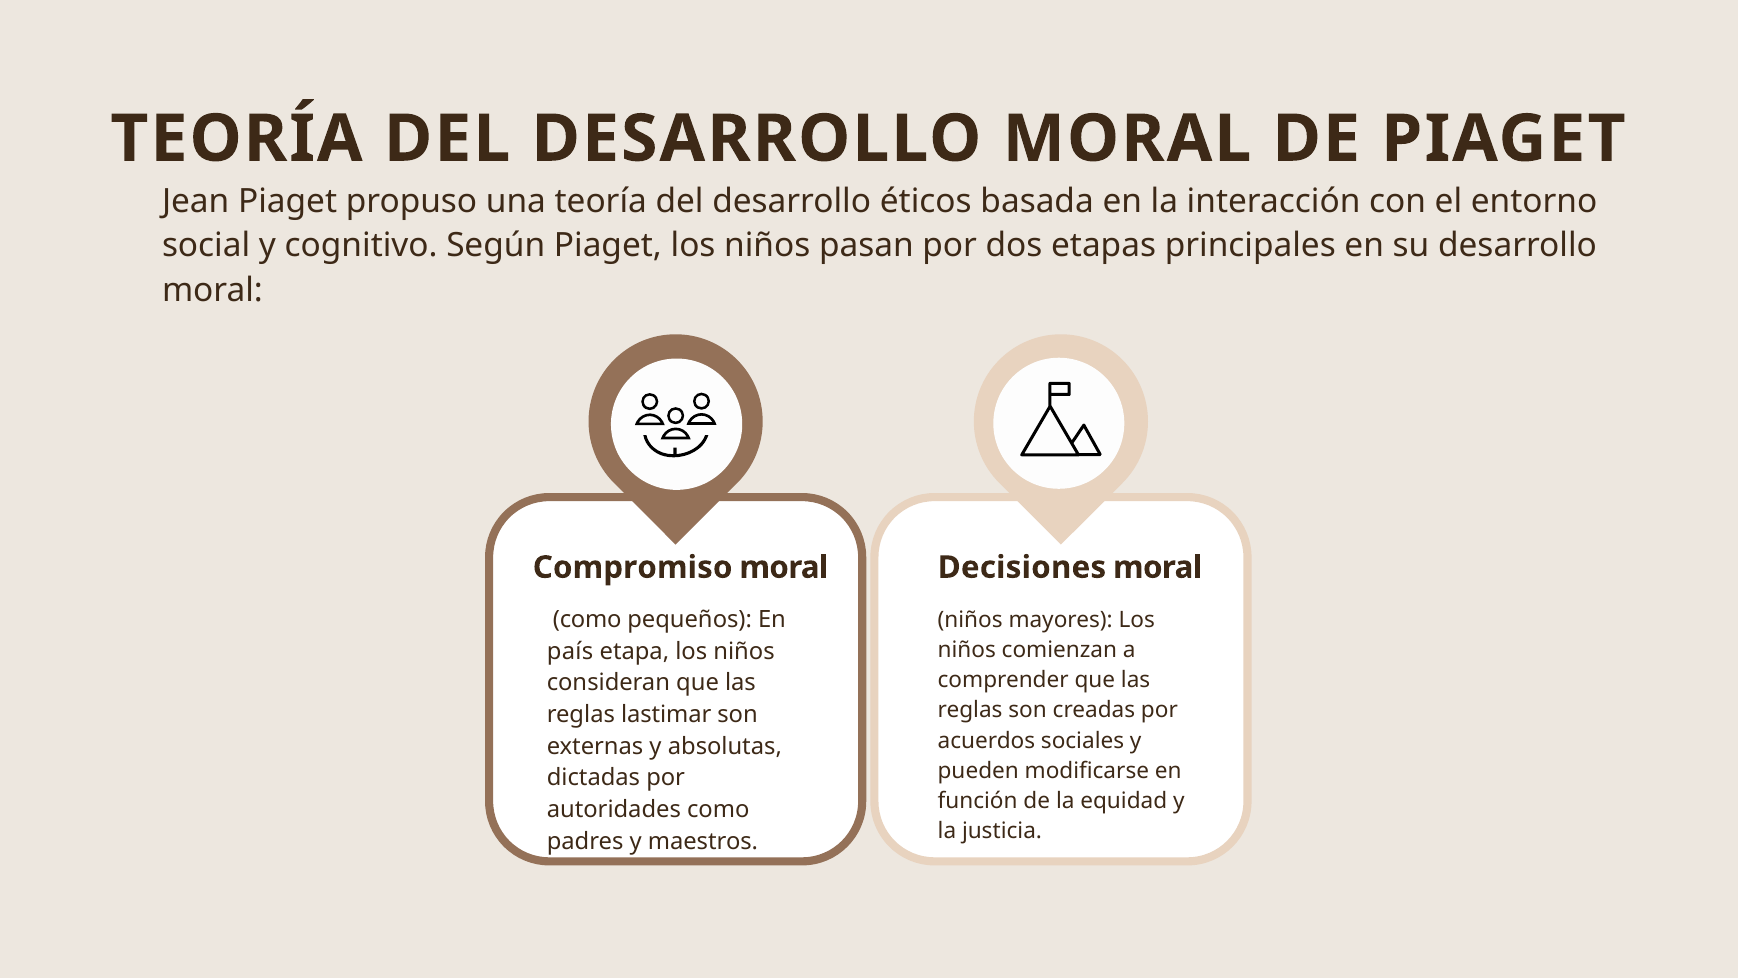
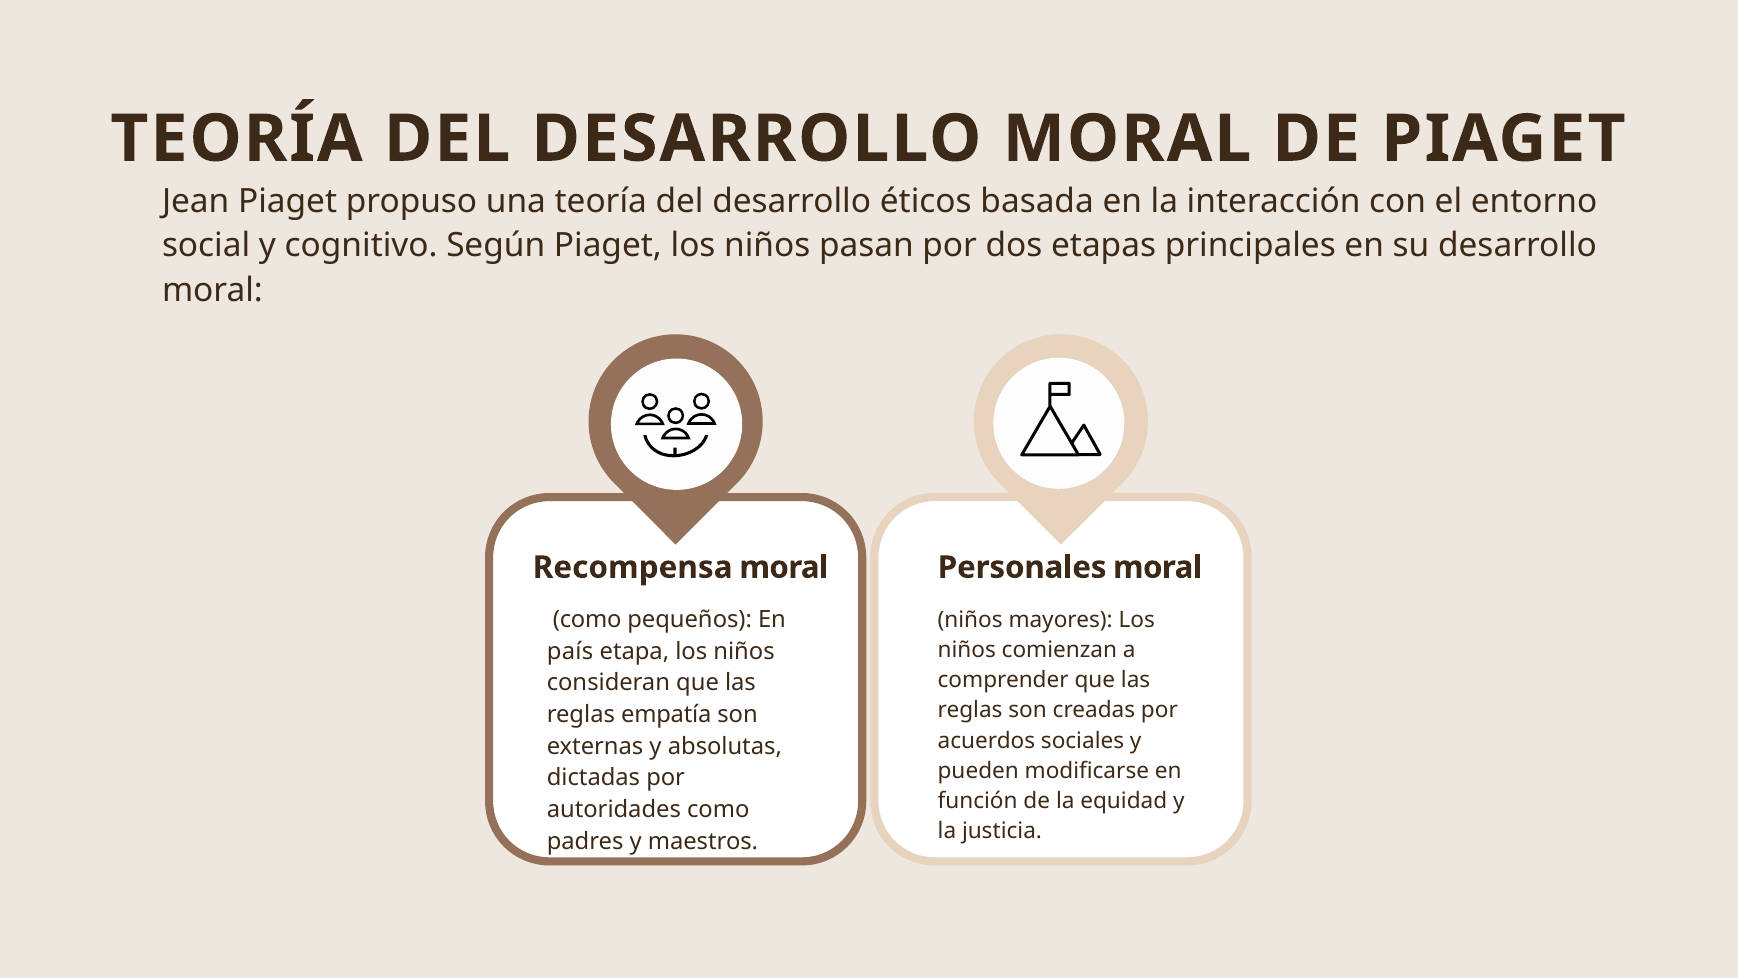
Compromiso: Compromiso -> Recompensa (633, 567)
Decisiones: Decisiones -> Personales (1022, 567)
lastimar: lastimar -> empatía (666, 714)
